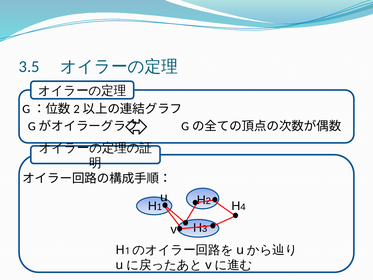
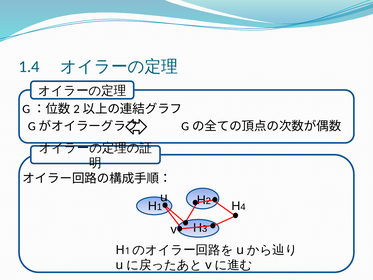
3.5: 3.5 -> 1.4 (29, 67)
